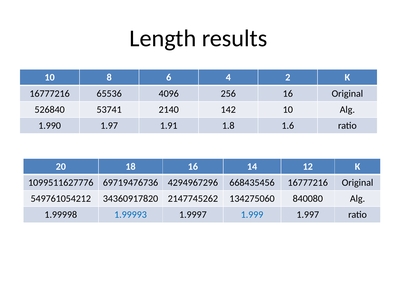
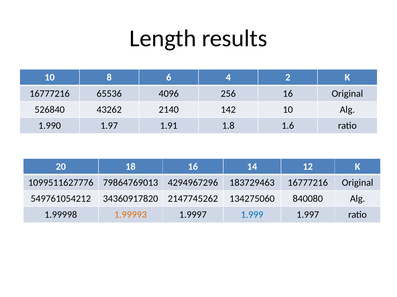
53741: 53741 -> 43262 (109, 110)
69719476736: 69719476736 -> 79864769013 (131, 183)
668435456: 668435456 -> 183729463 (252, 183)
1.99993 colour: blue -> orange (130, 215)
